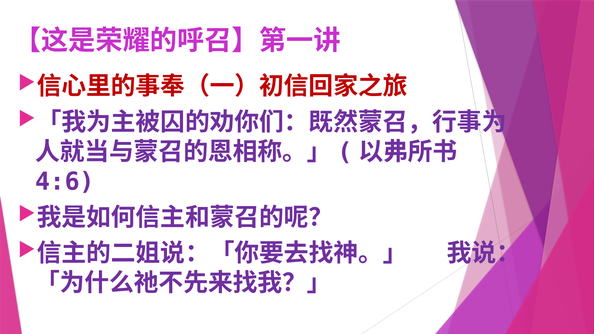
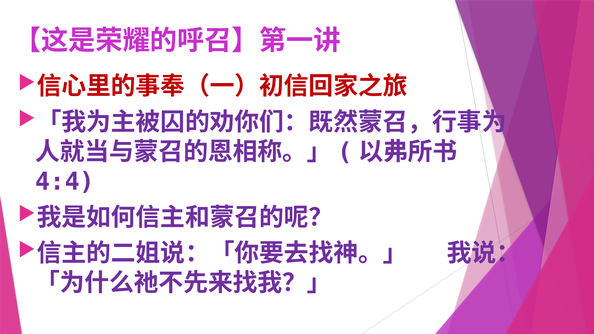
4:6: 4:6 -> 4:4 (65, 182)
